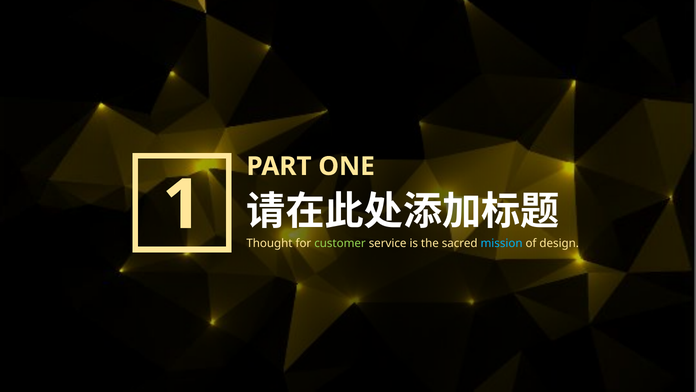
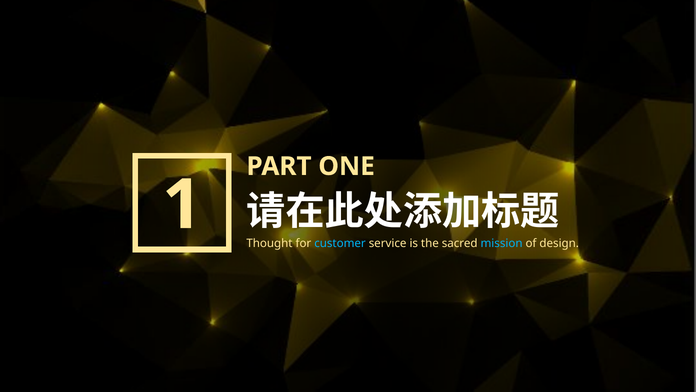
customer colour: light green -> light blue (340, 243)
